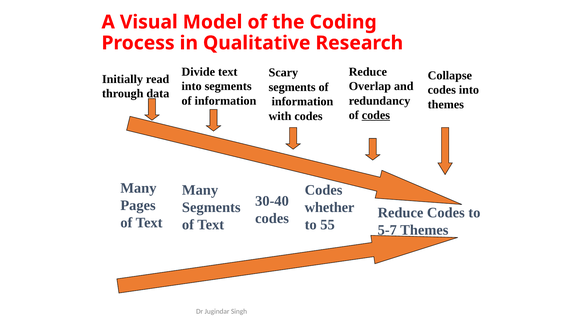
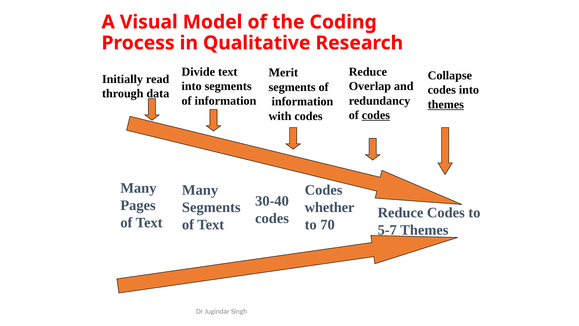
Scary: Scary -> Merit (283, 72)
themes underline: none -> present (446, 104)
55: 55 -> 70 (328, 225)
